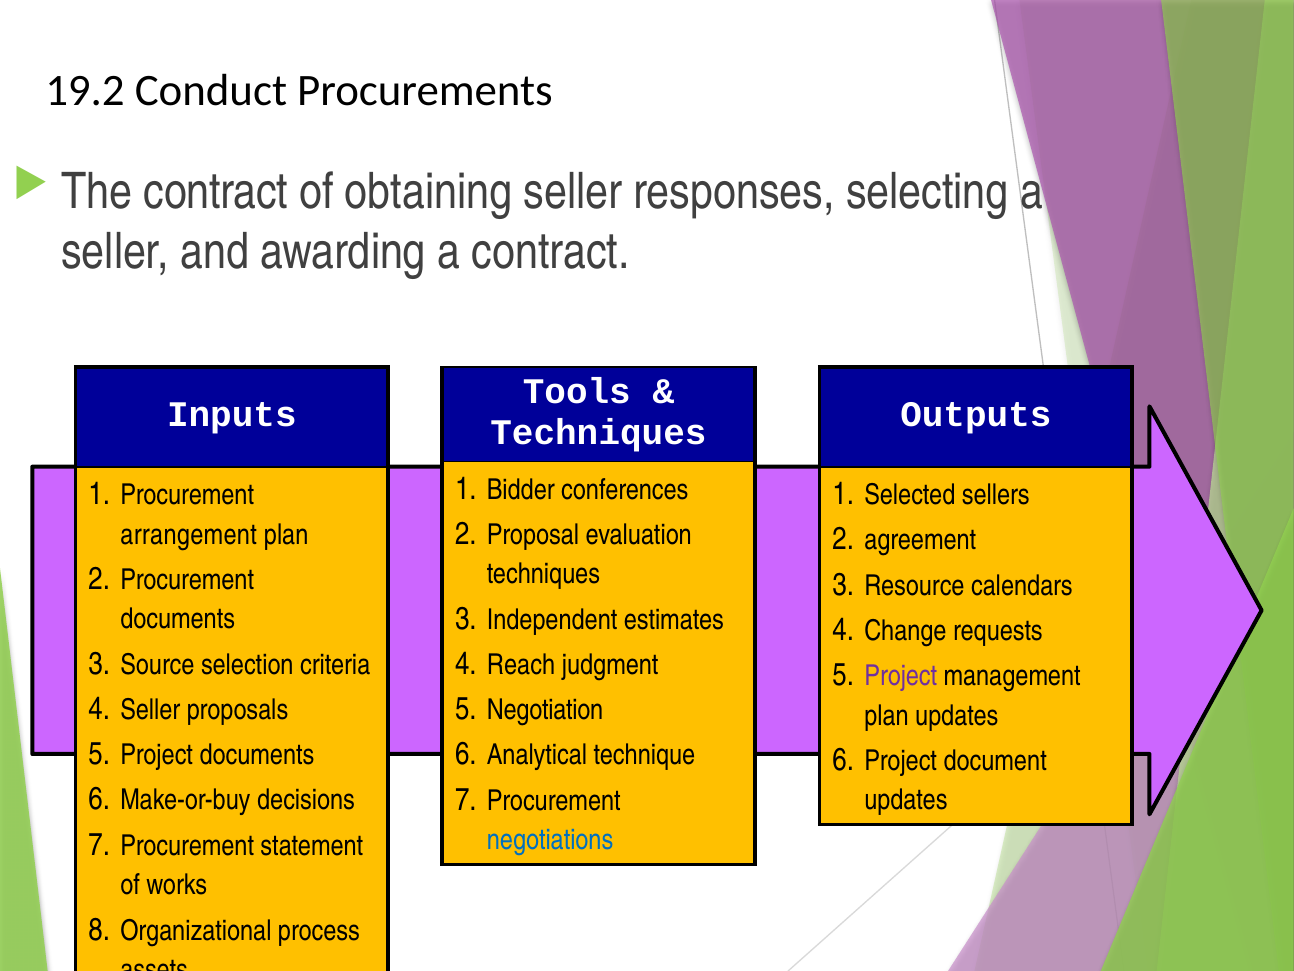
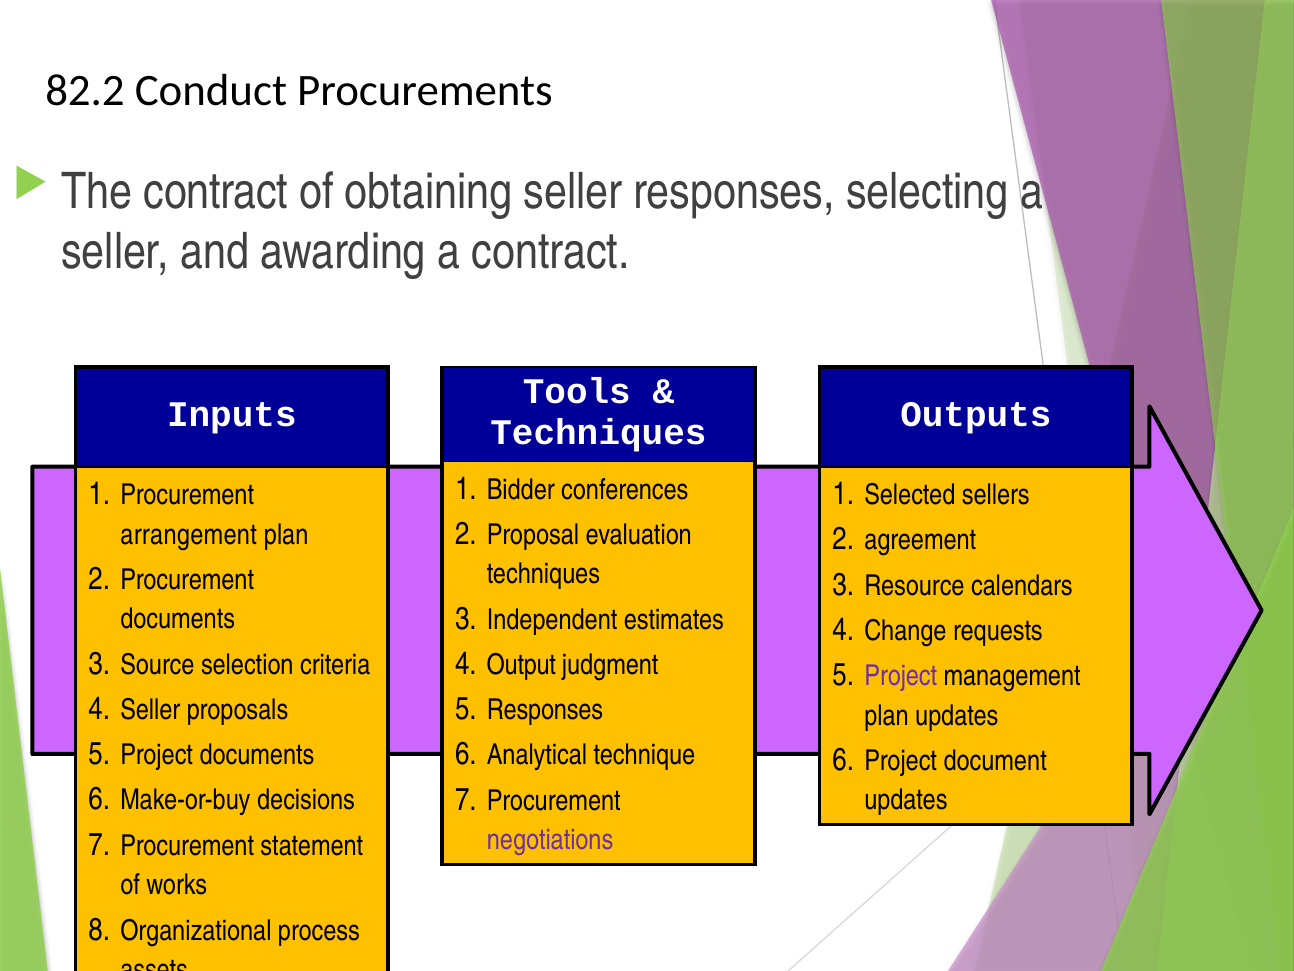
19.2: 19.2 -> 82.2 (85, 90)
Reach: Reach -> Output (521, 665)
Negotiation: Negotiation -> Responses (545, 710)
negotiations colour: blue -> purple (550, 840)
